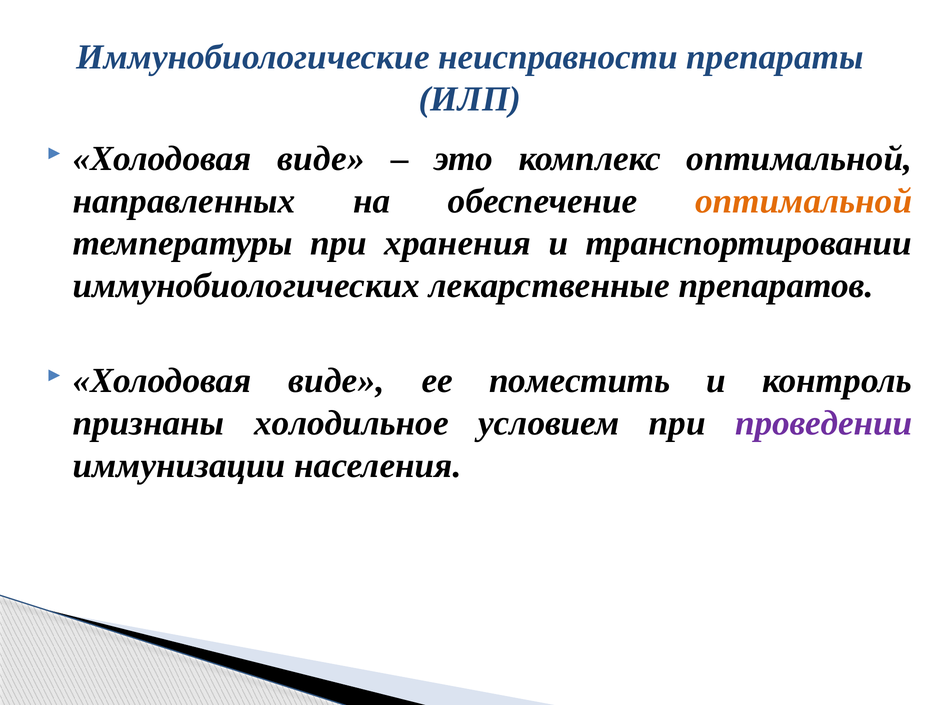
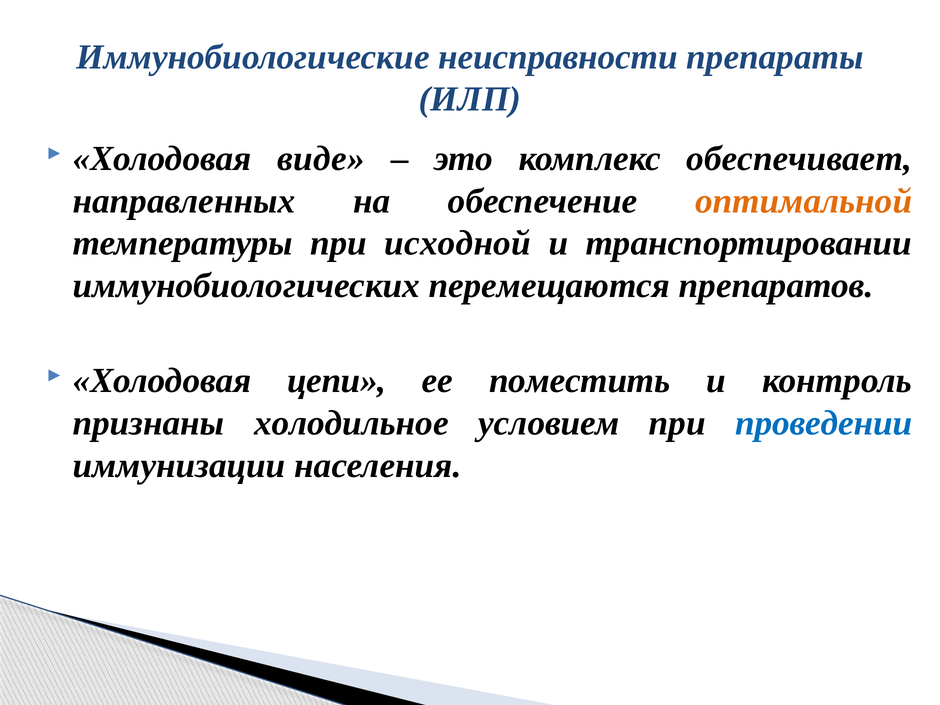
комплекс оптимальной: оптимальной -> обеспечивает (799, 159)
хранения: хранения -> исходной (458, 243)
лекарственные: лекарственные -> перемещаются (549, 286)
виде: виде -> цепи (337, 381)
проведении colour: purple -> blue (824, 423)
